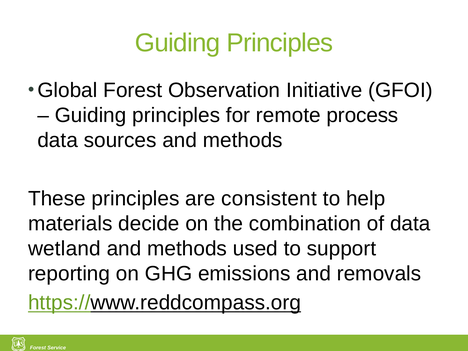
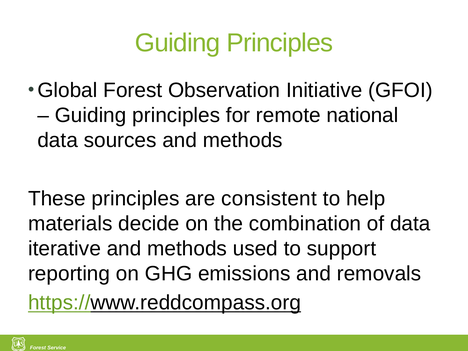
process: process -> national (362, 115)
wetland: wetland -> iterative (64, 249)
